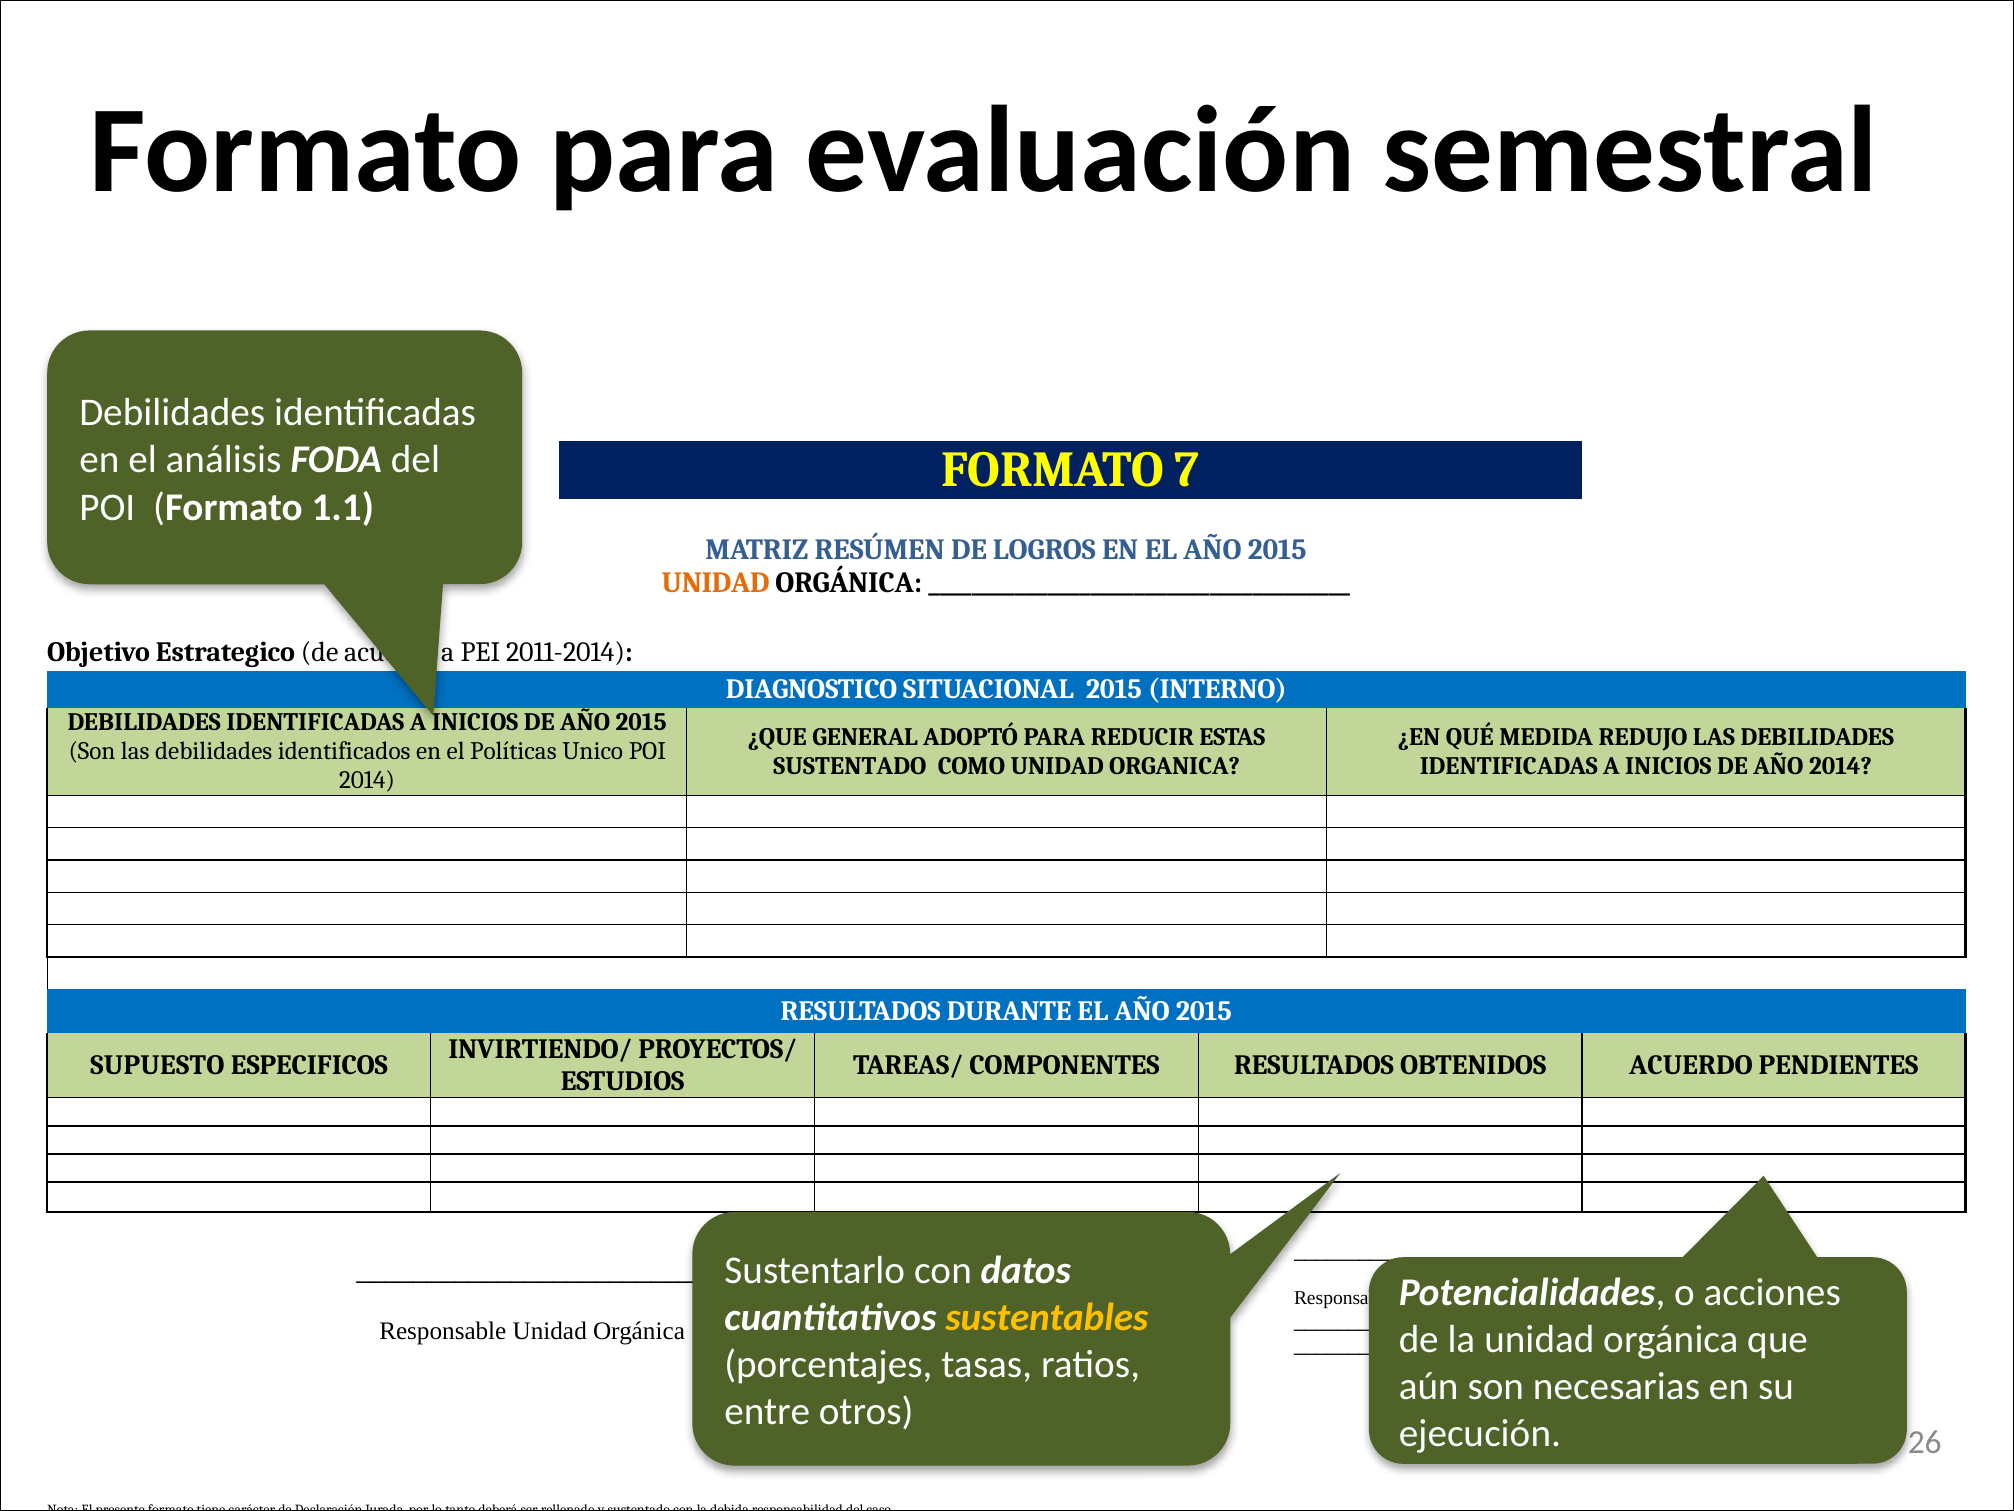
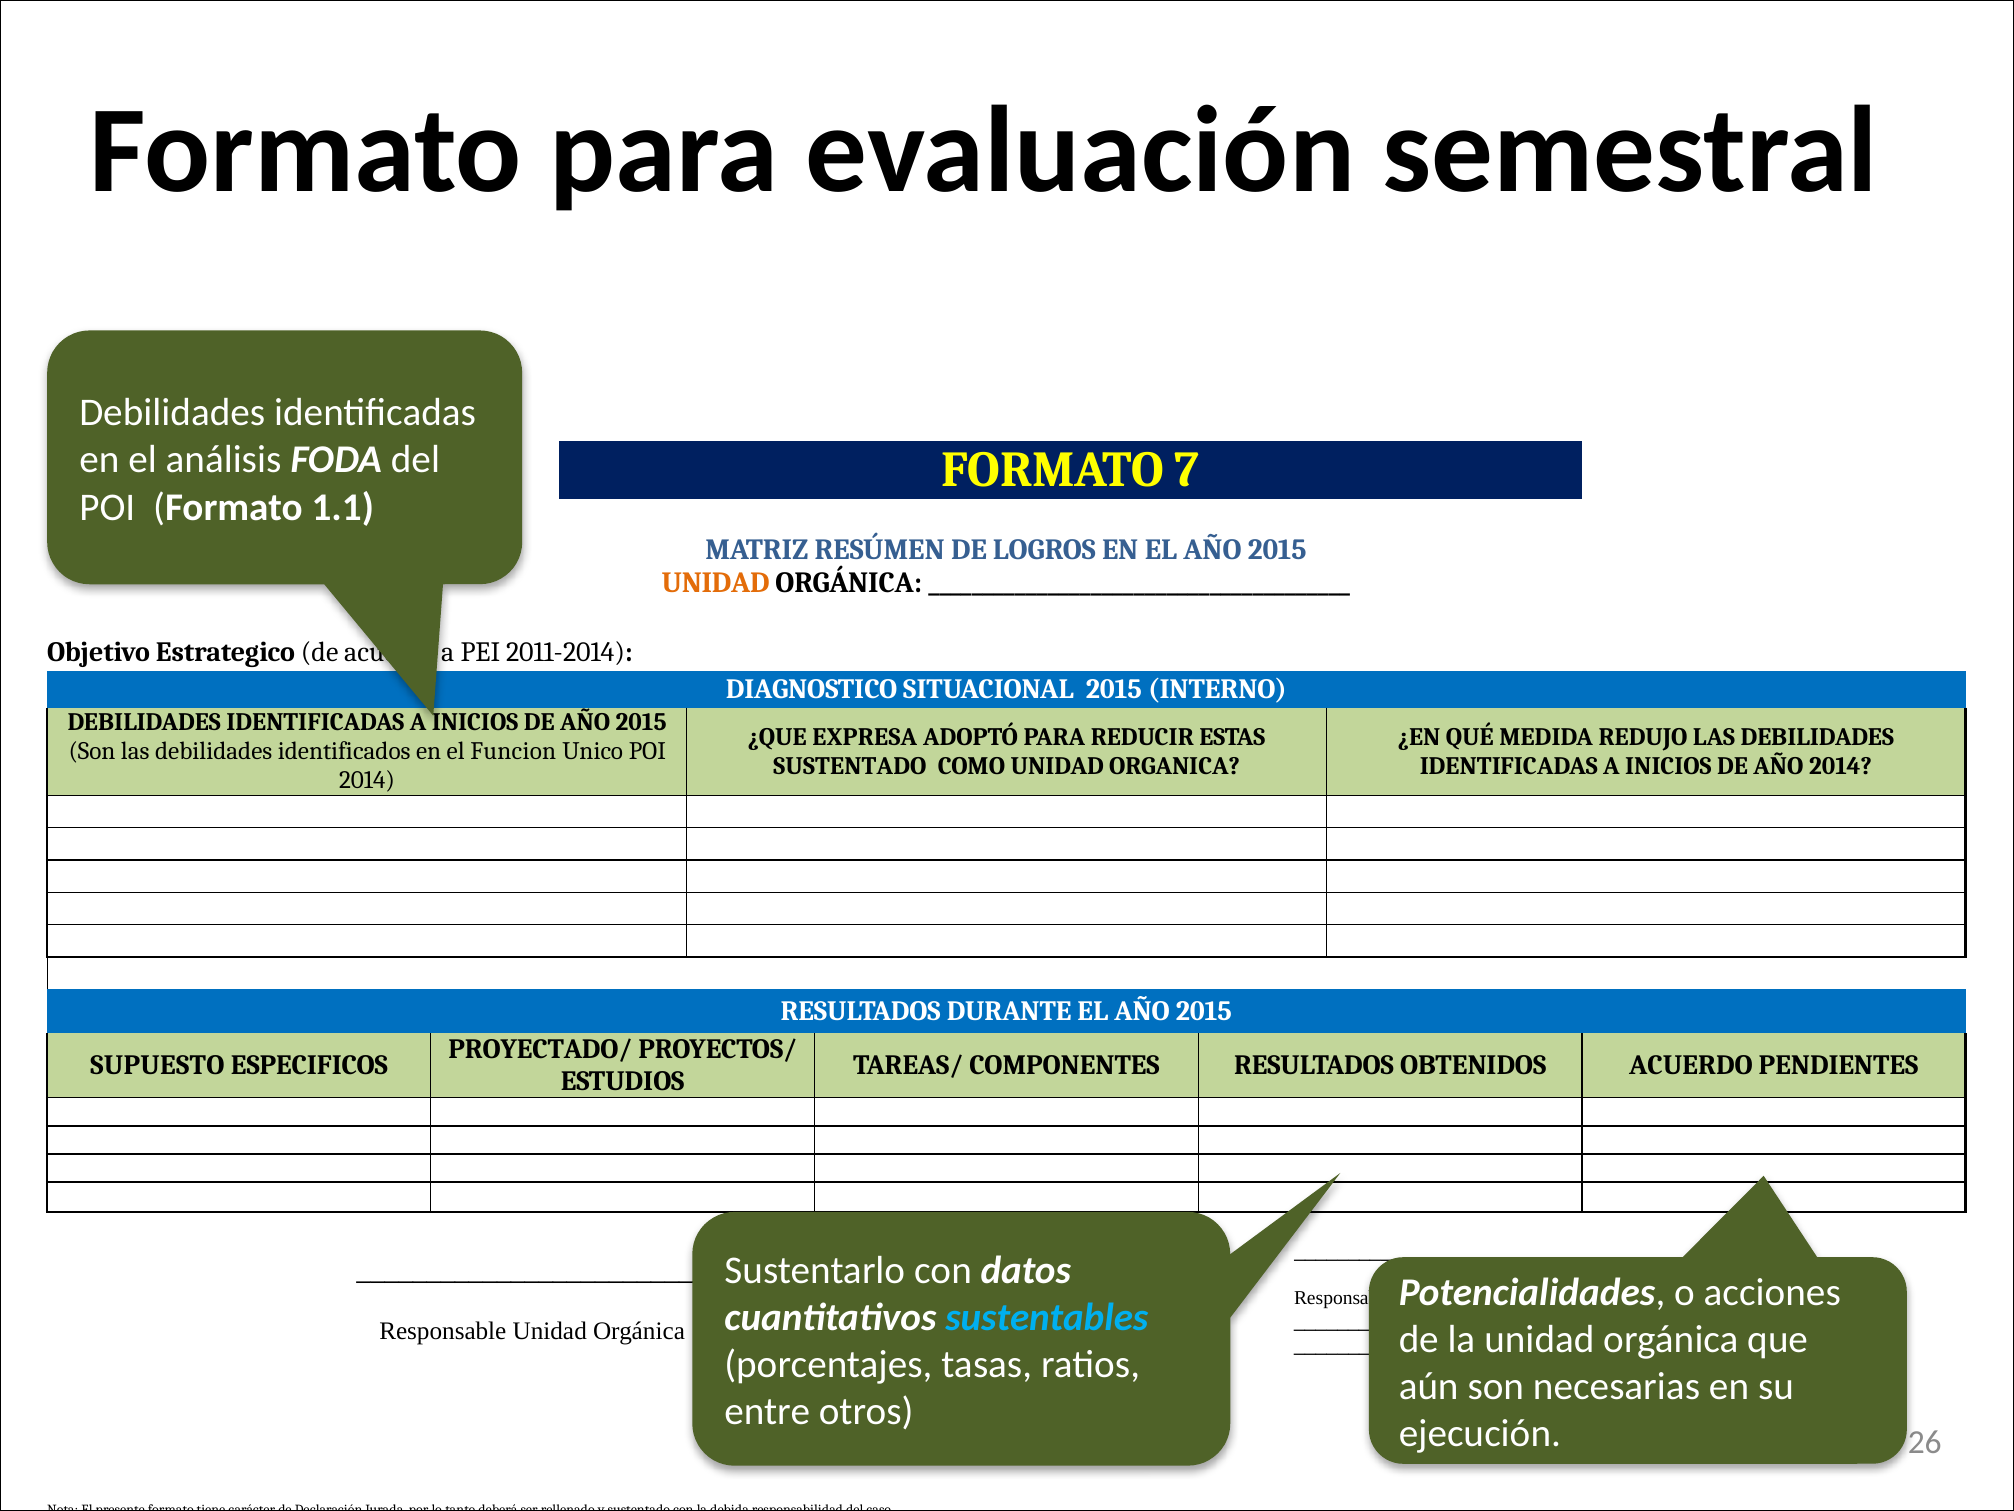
GENERAL: GENERAL -> EXPRESA (865, 736)
Políticas: Políticas -> Funcion (513, 751)
INVIRTIENDO/: INVIRTIENDO/ -> PROYECTADO/ (540, 1049)
sustentables colour: yellow -> light blue (1047, 1318)
